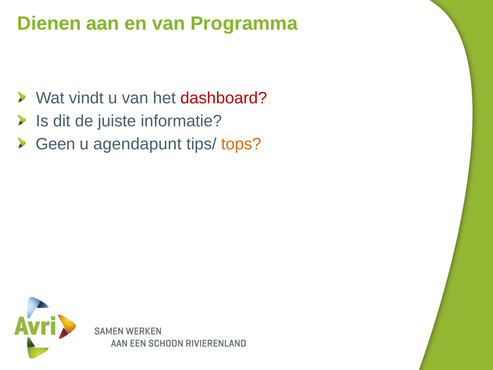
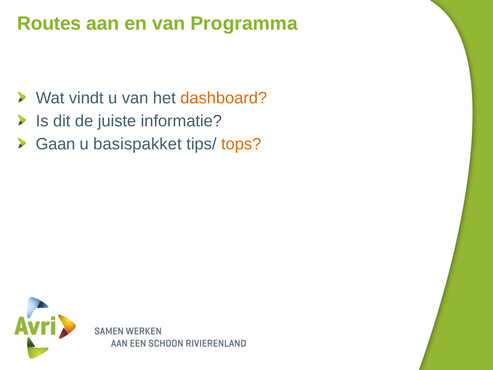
Dienen: Dienen -> Routes (49, 24)
dashboard colour: red -> orange (224, 98)
Geen: Geen -> Gaan (55, 144)
agendapunt: agendapunt -> basispakket (137, 144)
